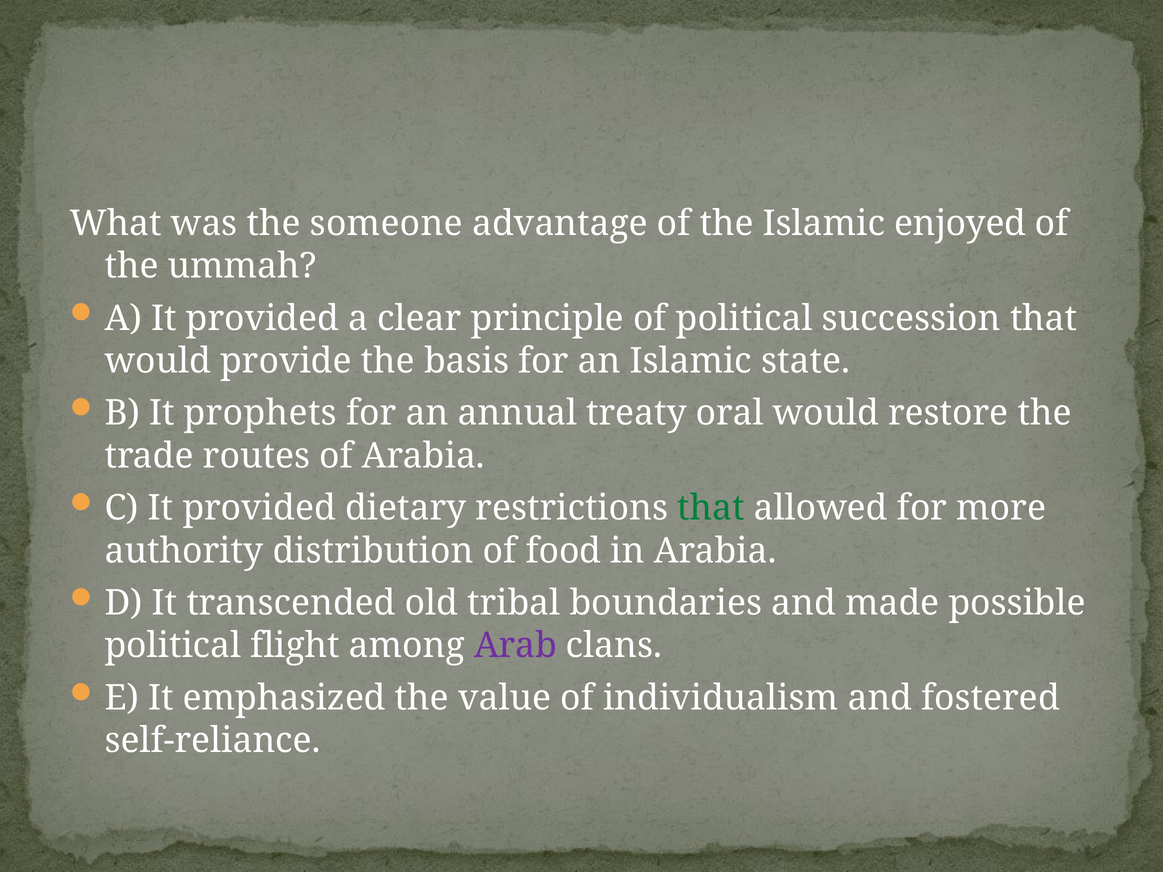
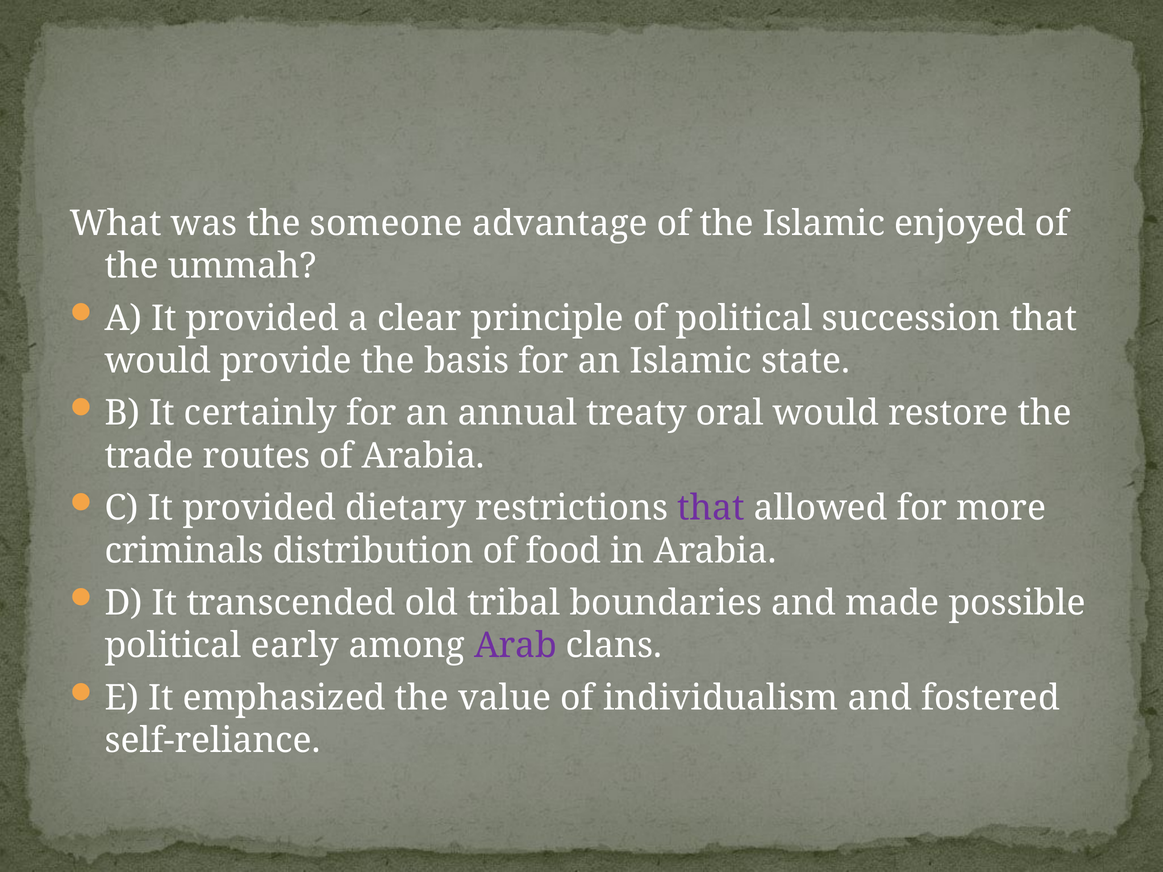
prophets: prophets -> certainly (260, 413)
that colour: green -> purple (711, 508)
authority: authority -> criminals (184, 551)
flight: flight -> early (295, 646)
